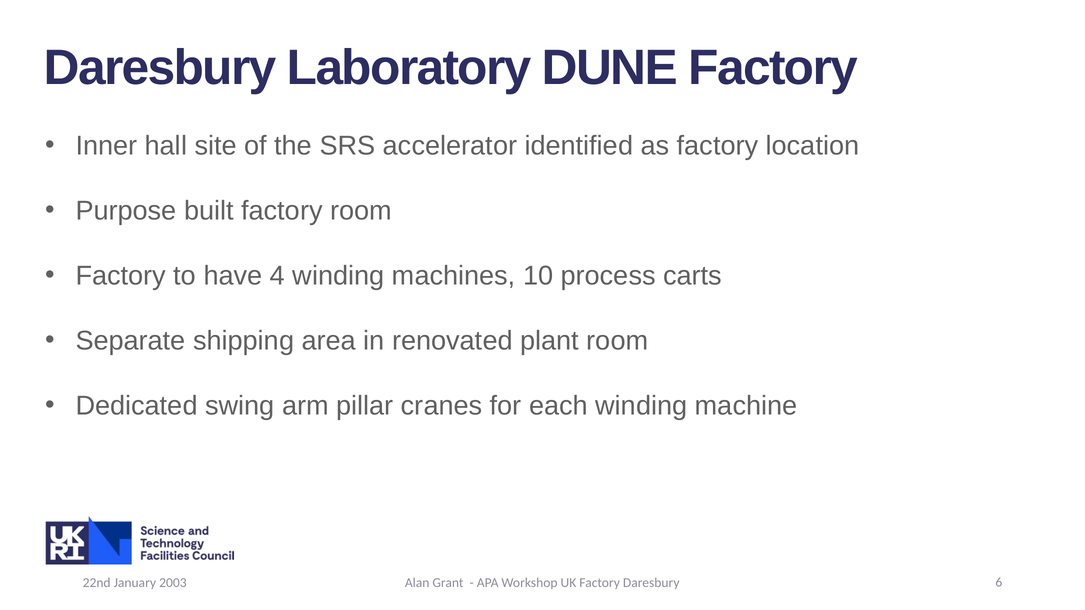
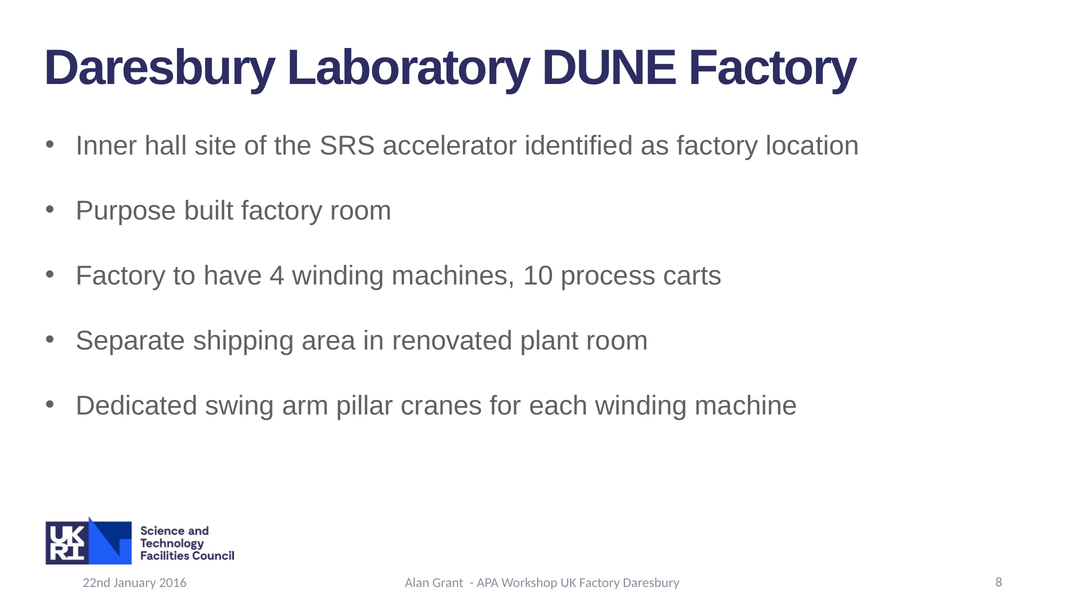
2003: 2003 -> 2016 (173, 583)
6: 6 -> 8 (999, 583)
